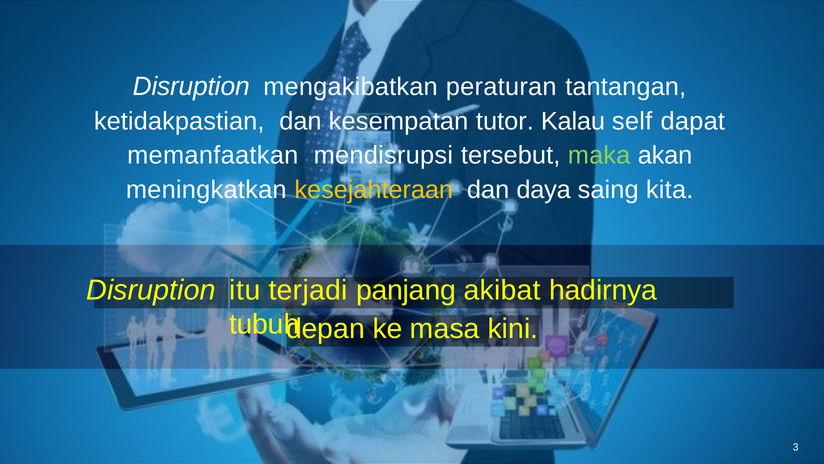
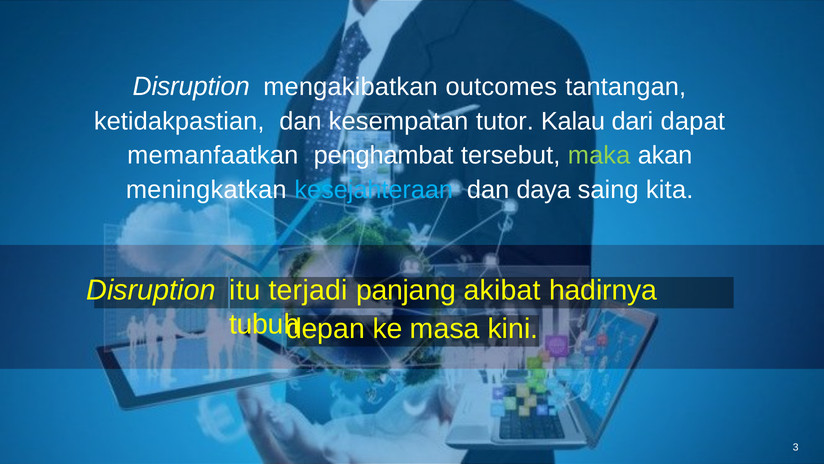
peraturan: peraturan -> outcomes (501, 87)
self: self -> dari (632, 121)
mendisrupsi: mendisrupsi -> penghambat (384, 155)
kesejahteraan colour: yellow -> light blue (374, 190)
